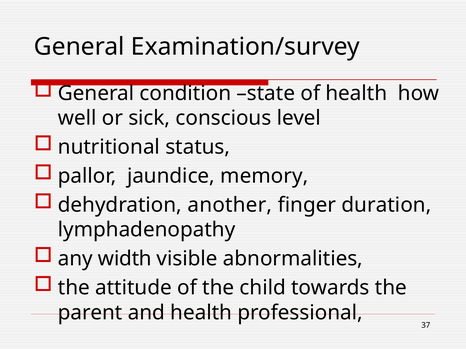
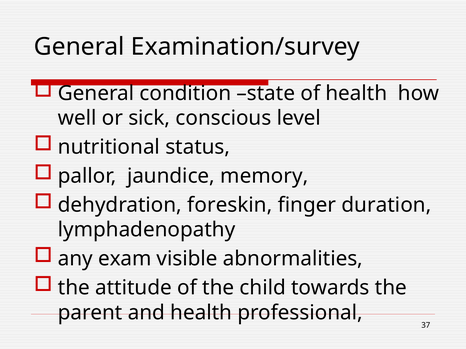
another: another -> foreskin (230, 205)
width: width -> exam (125, 259)
